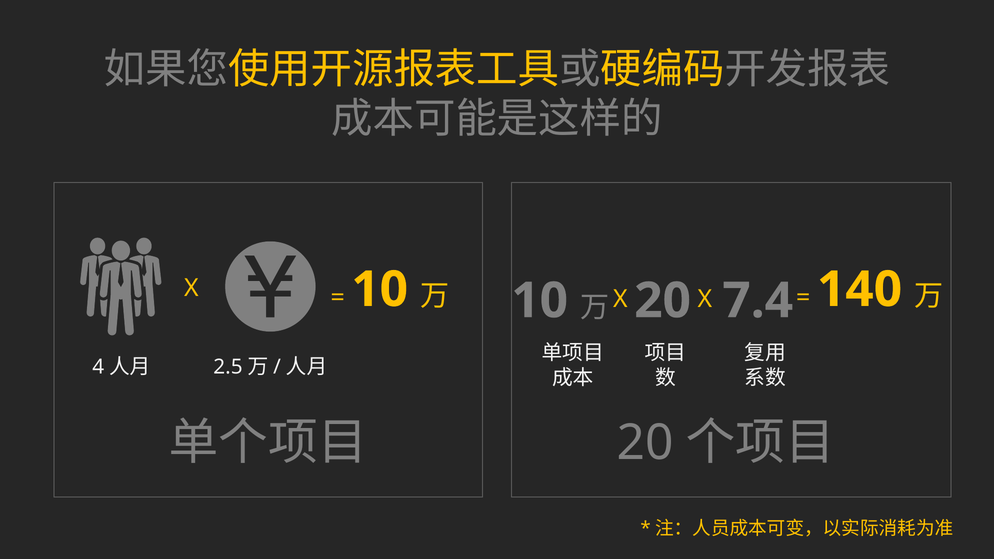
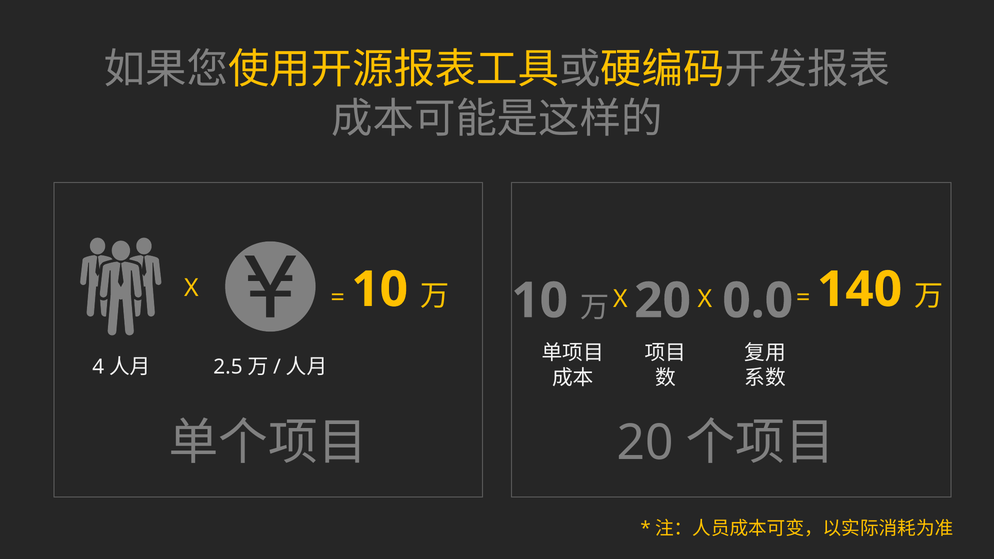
7.4: 7.4 -> 0.0 (758, 301)
